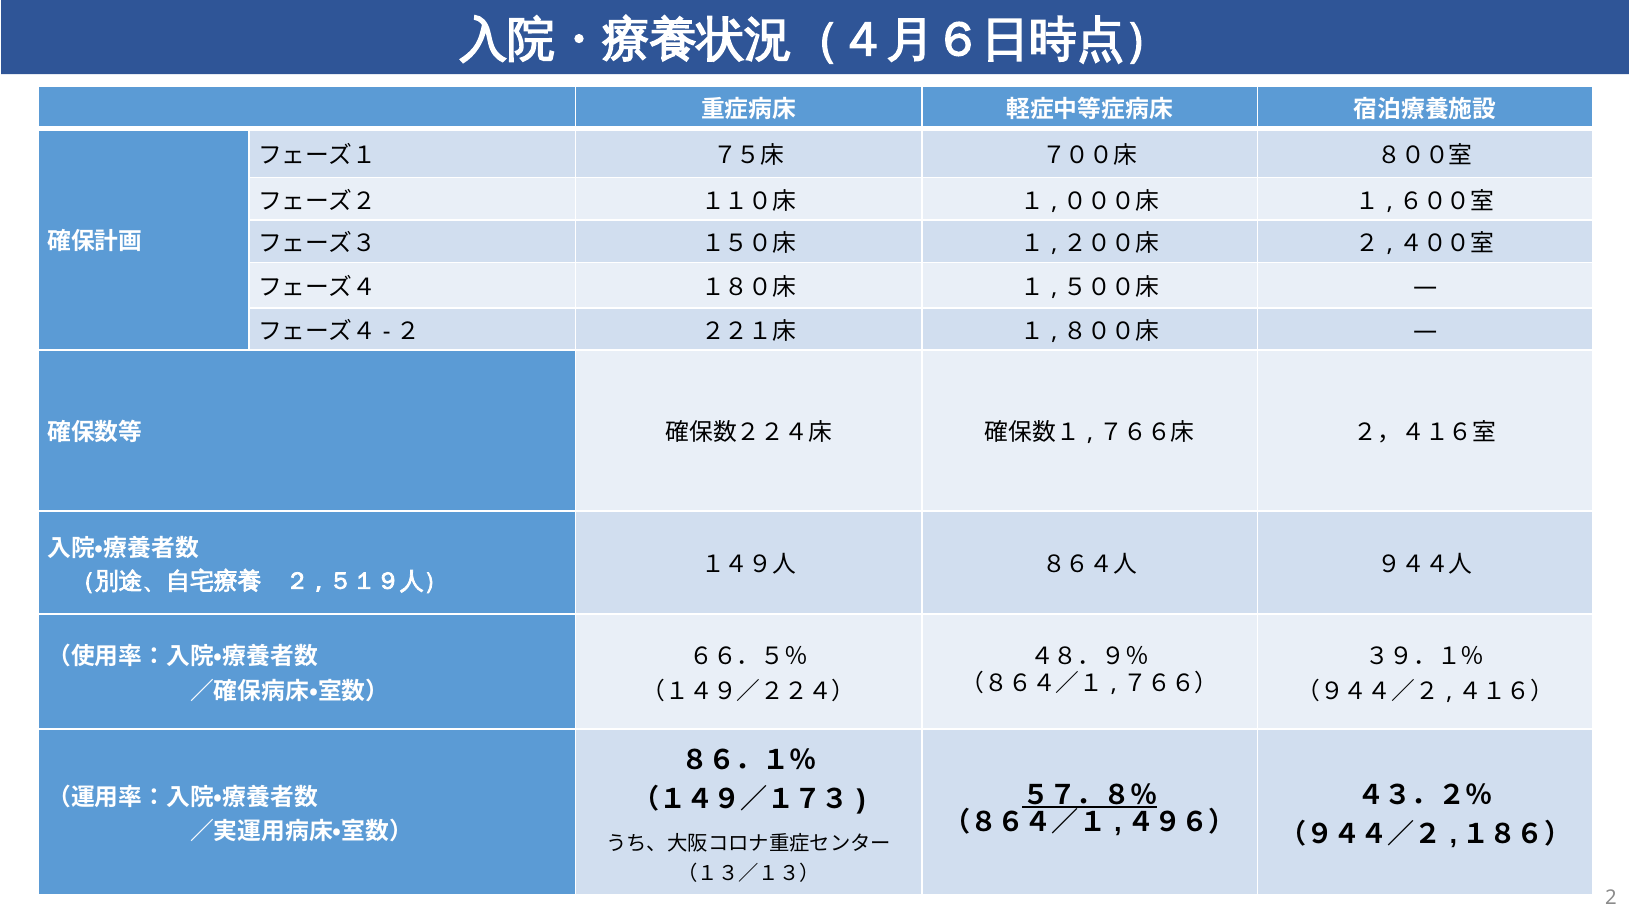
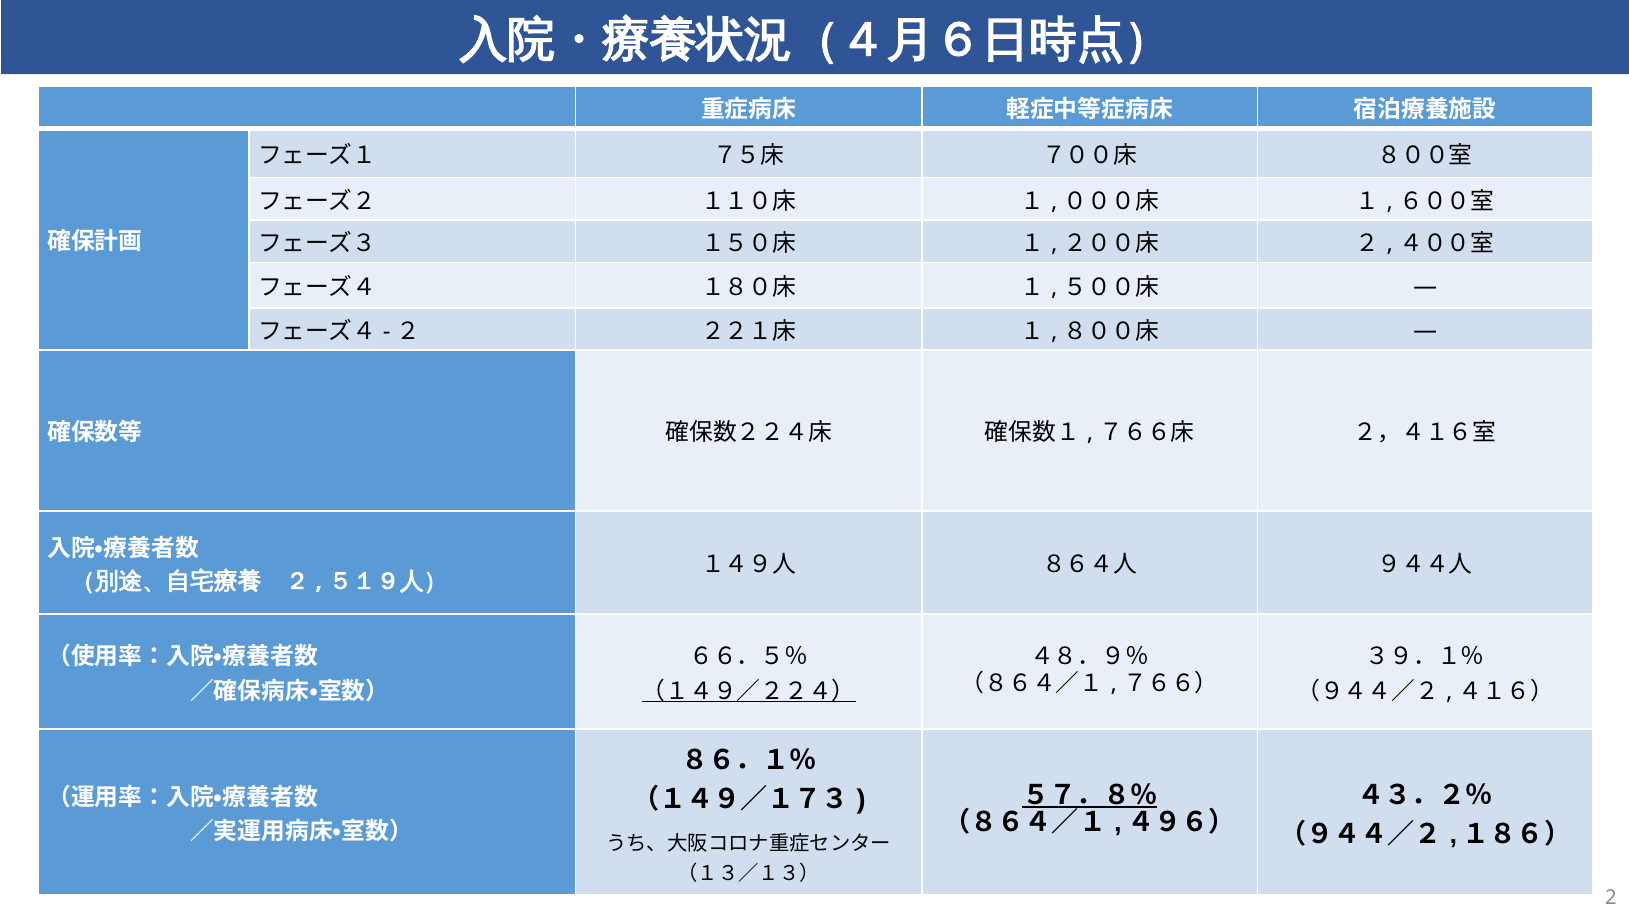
（１４９／２２４） underline: none -> present (749, 691)
